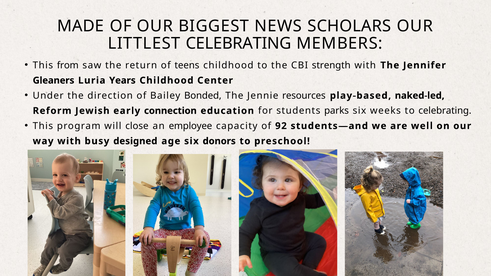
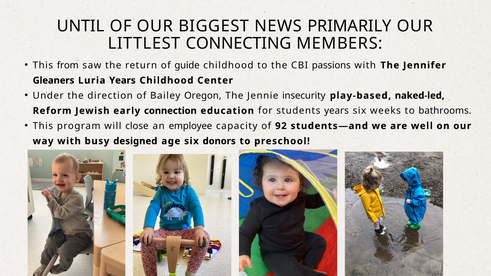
MADE: MADE -> UNTIL (81, 26)
SCHOLARS: SCHOLARS -> PRIMARILY (349, 26)
LITTLEST CELEBRATING: CELEBRATING -> CONNECTING (239, 43)
teens: teens -> guide (187, 65)
strength: strength -> passions (331, 65)
Bonded: Bonded -> Oregon (203, 96)
resources: resources -> insecurity (304, 96)
students parks: parks -> years (336, 111)
to celebrating: celebrating -> bathrooms (445, 111)
